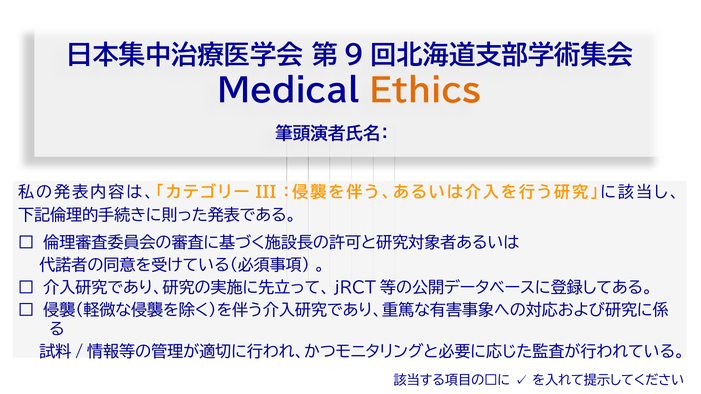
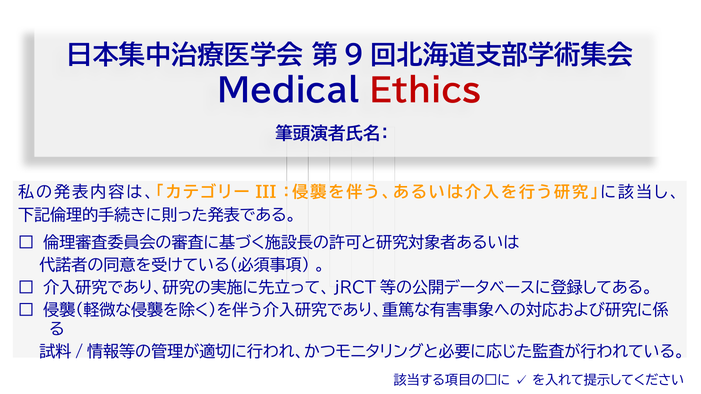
Ethics colour: orange -> red (426, 91)
